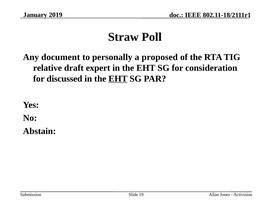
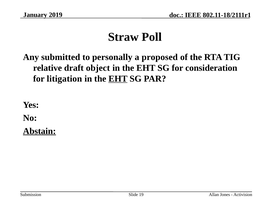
document: document -> submitted (61, 57)
expert: expert -> object (98, 68)
discussed: discussed -> litigation (64, 78)
Abstain underline: none -> present (39, 131)
